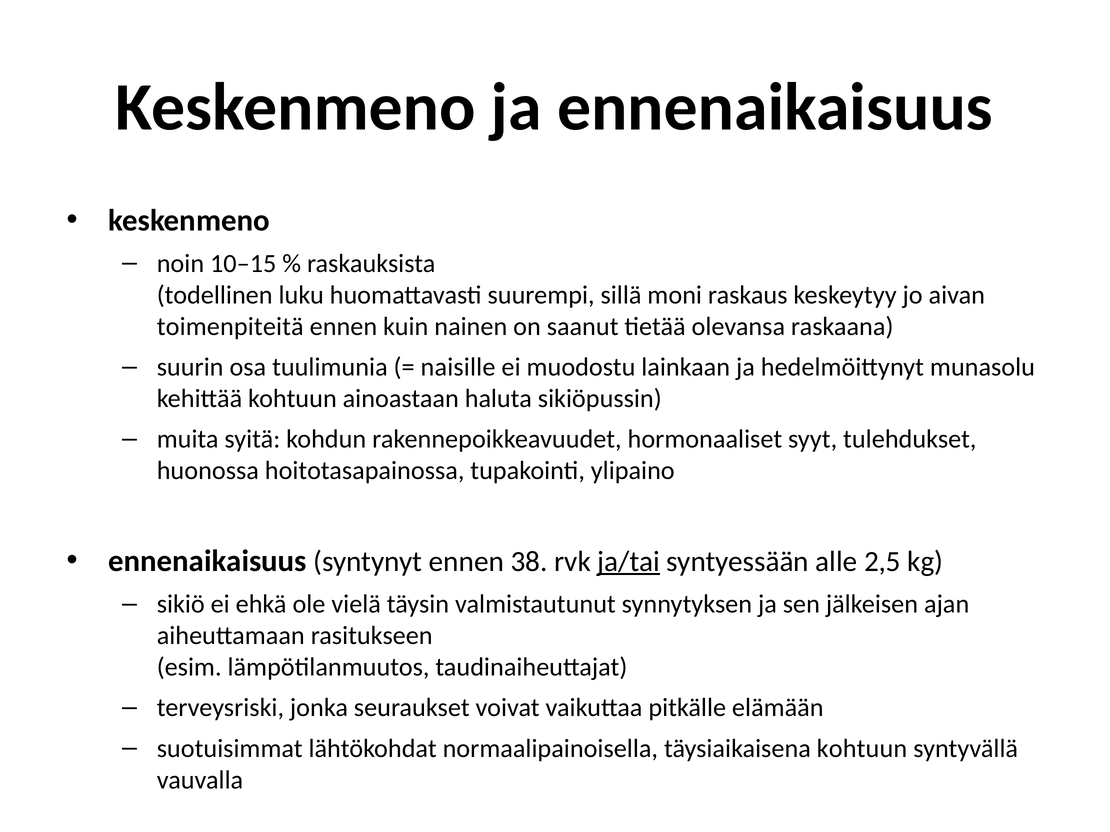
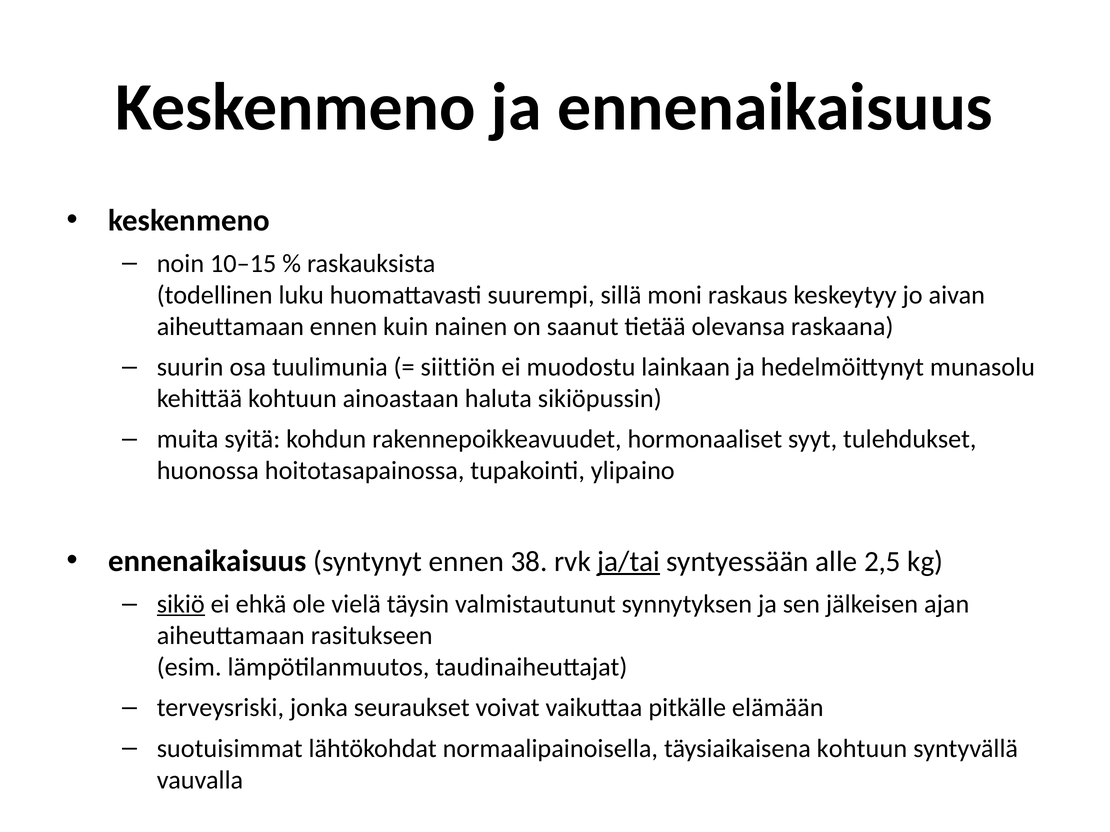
toimenpiteitä: toimenpiteitä -> aiheuttamaan (230, 327)
naisille: naisille -> siittiön (458, 367)
sikiö underline: none -> present (181, 605)
